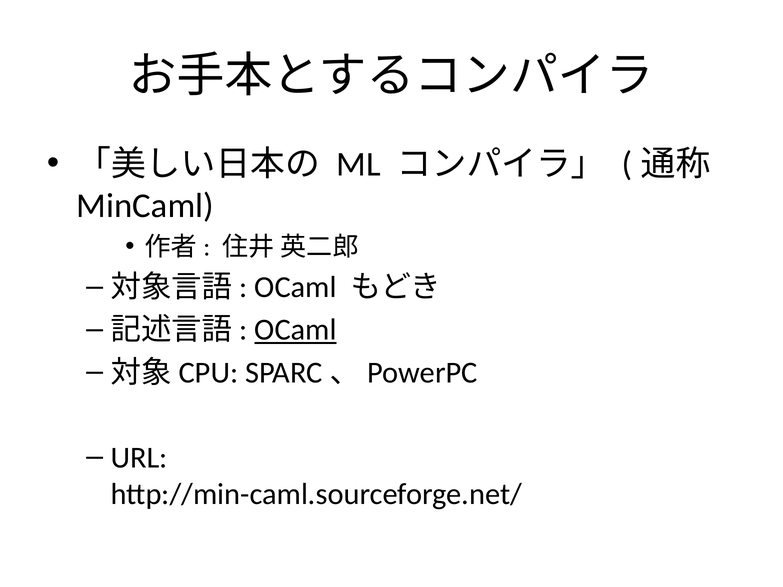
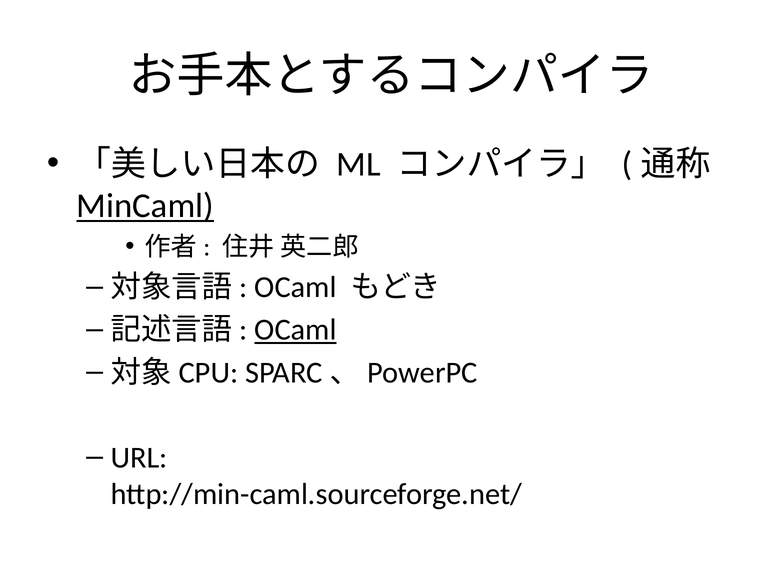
MinCaml underline: none -> present (145, 206)
